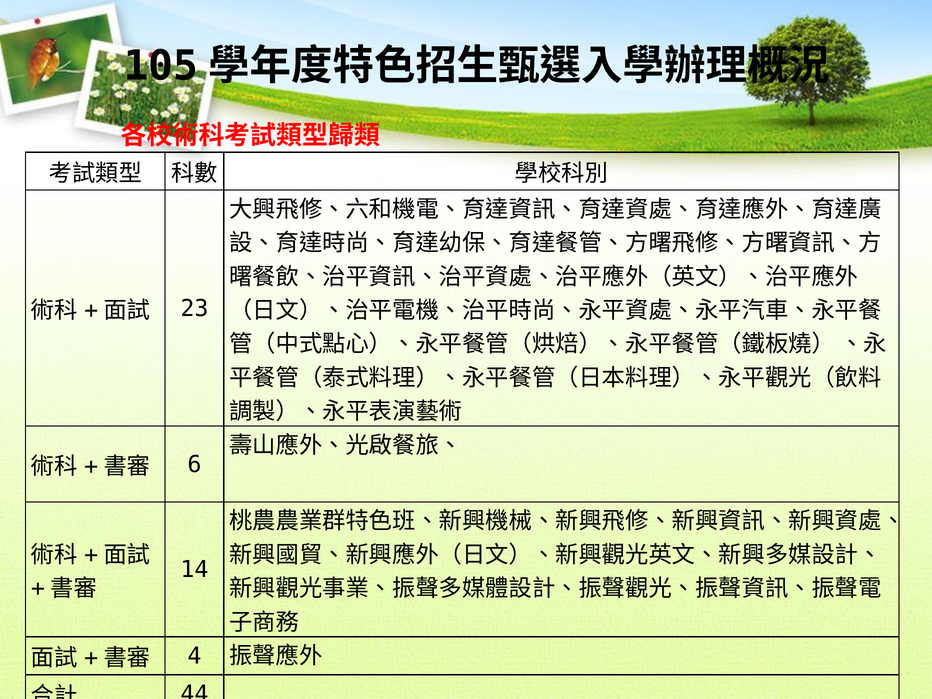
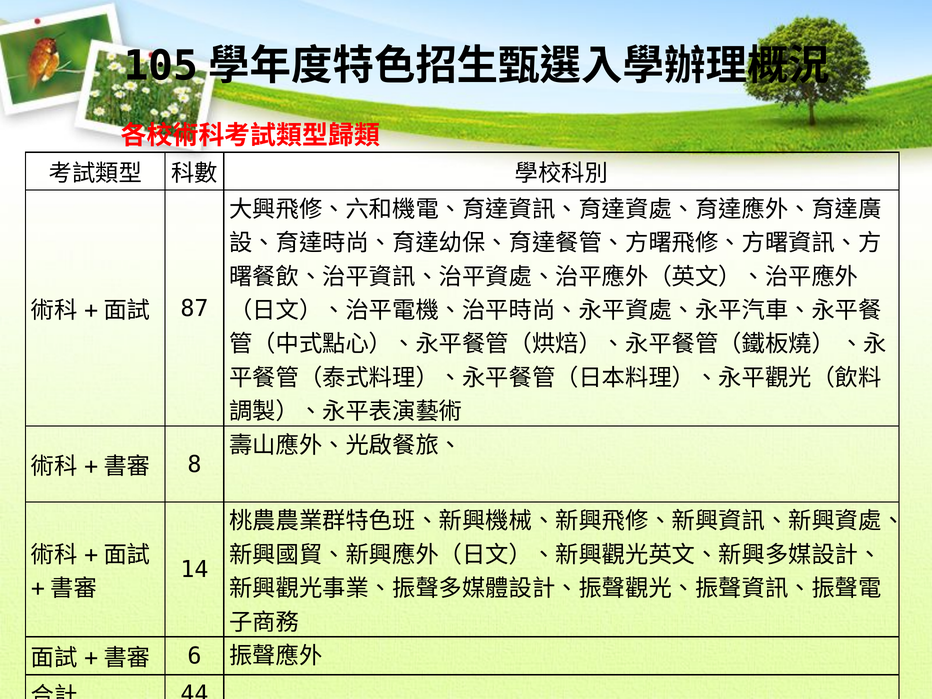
23: 23 -> 87 (194, 308)
6: 6 -> 8 (194, 464)
4: 4 -> 6 (194, 656)
